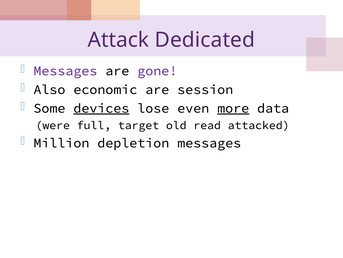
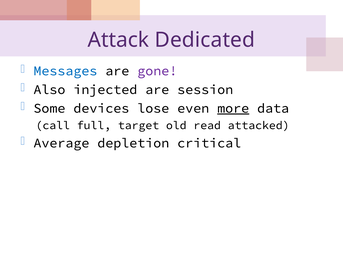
Messages colour: purple -> blue (65, 71)
economic: economic -> injected (105, 89)
devices underline: present -> none (101, 108)
were: were -> call (53, 125)
Million: Million -> Average (61, 143)
depletion messages: messages -> critical (209, 143)
